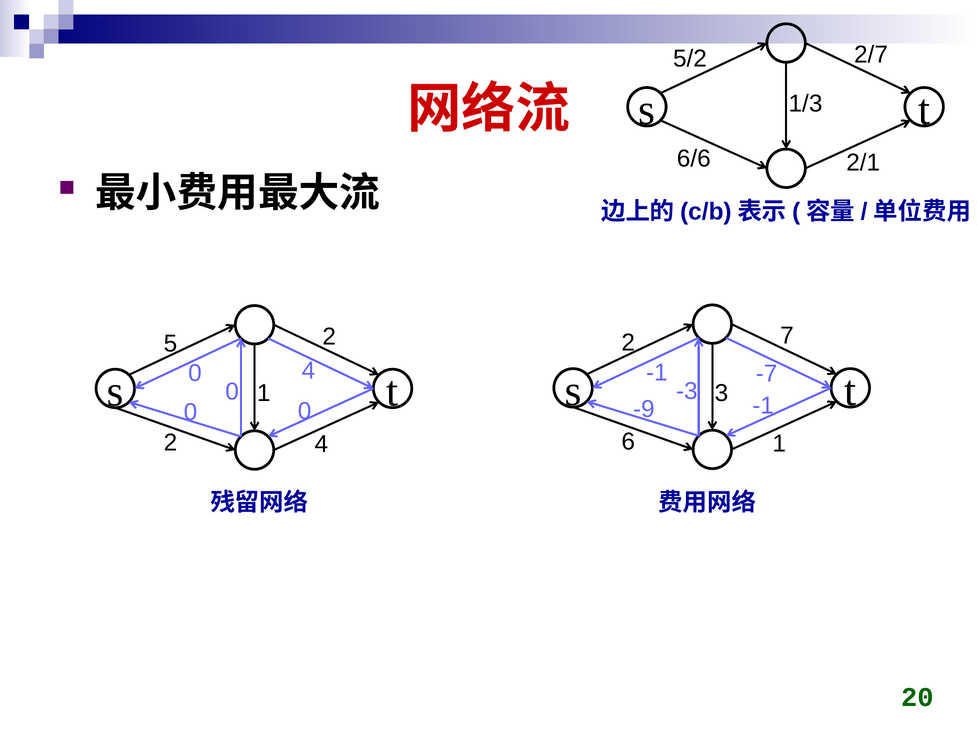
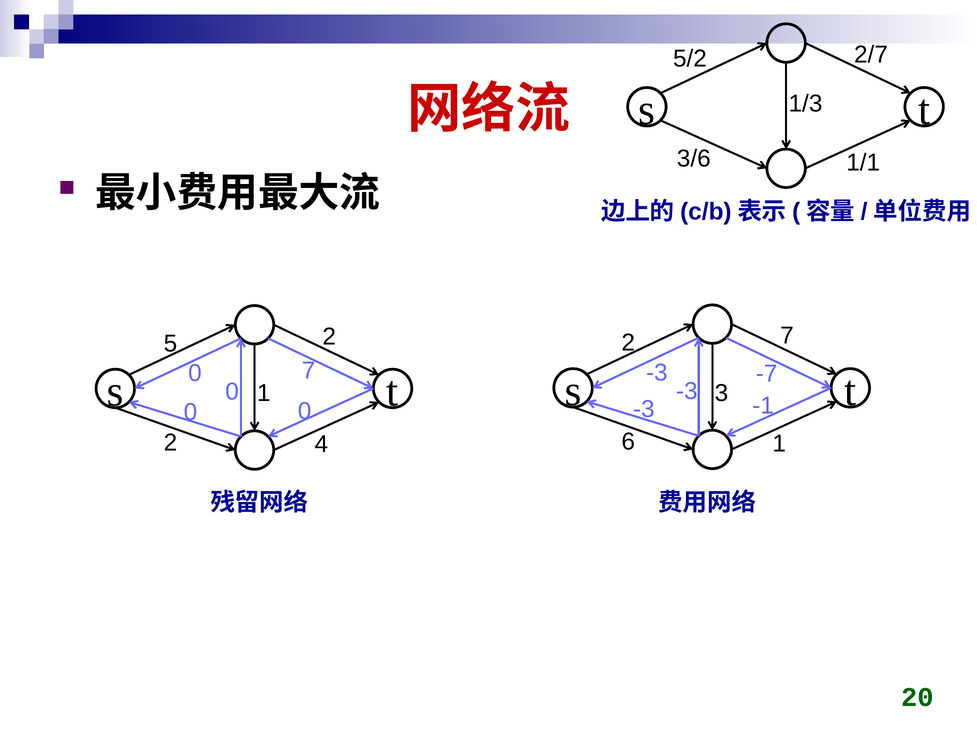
6/6: 6/6 -> 3/6 (694, 159)
2/1: 2/1 -> 1/1 (863, 162)
-1: -1 -> -3 (657, 373)
0 4: 4 -> 7 (308, 371)
-9: -9 -> -3 (644, 409)
